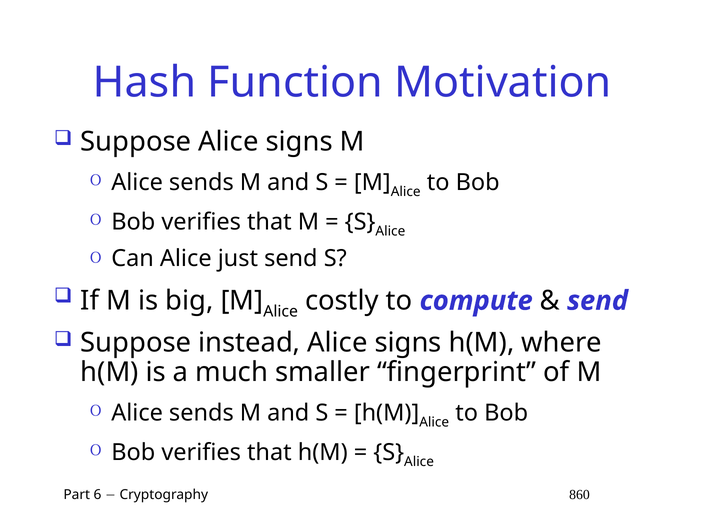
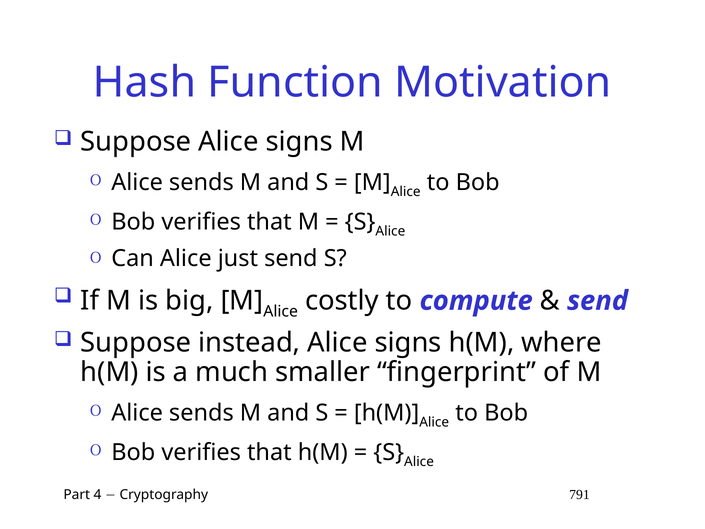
6: 6 -> 4 (98, 494)
860: 860 -> 791 (579, 494)
